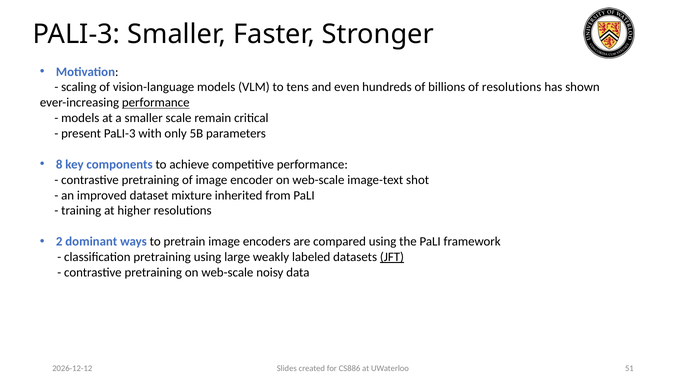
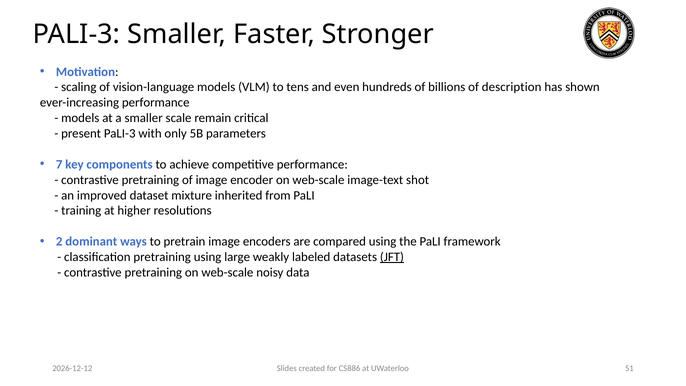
of resolutions: resolutions -> description (512, 87)
performance underline: present -> none (156, 103)
8: 8 -> 7 (59, 164)
